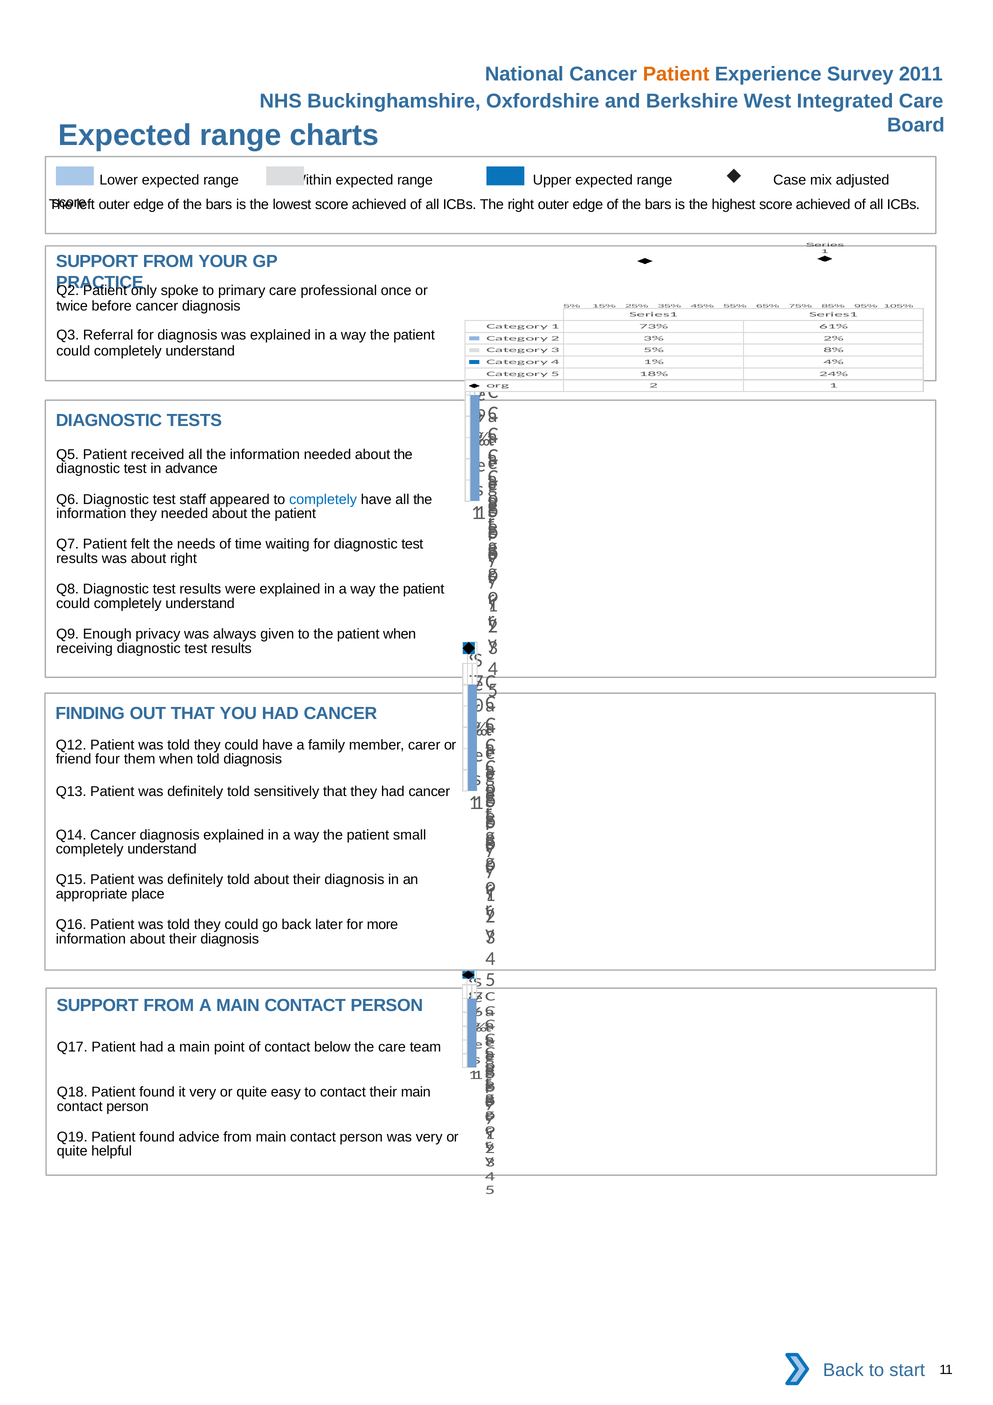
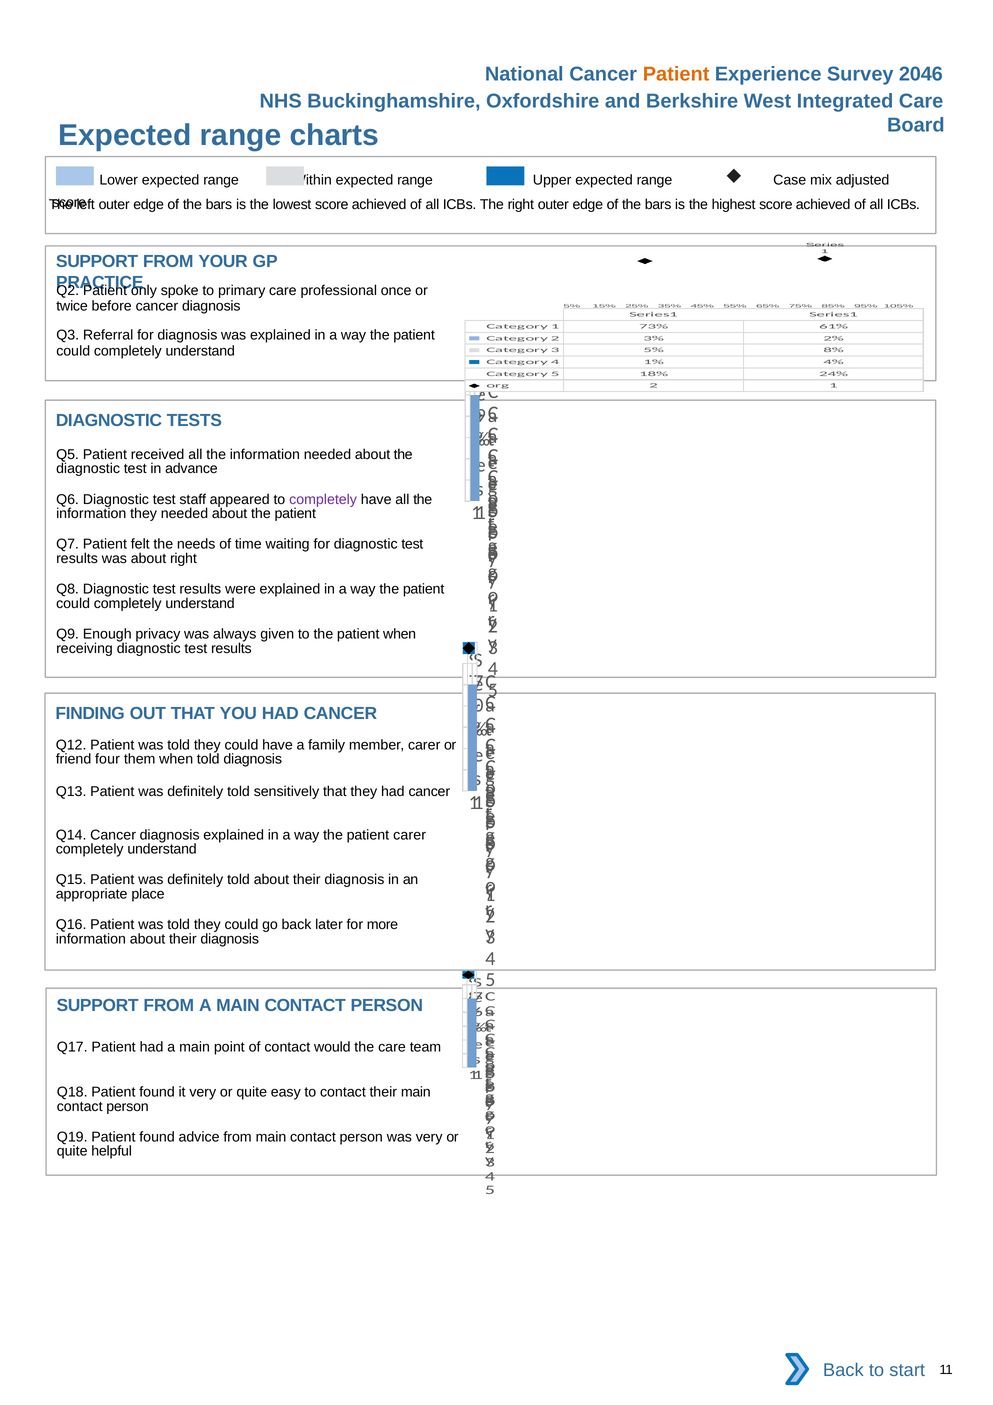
2011: 2011 -> 2046 (921, 74)
completely colour: blue -> purple (323, 499)
patient small: small -> carer (410, 835)
below: below -> would (332, 1047)
